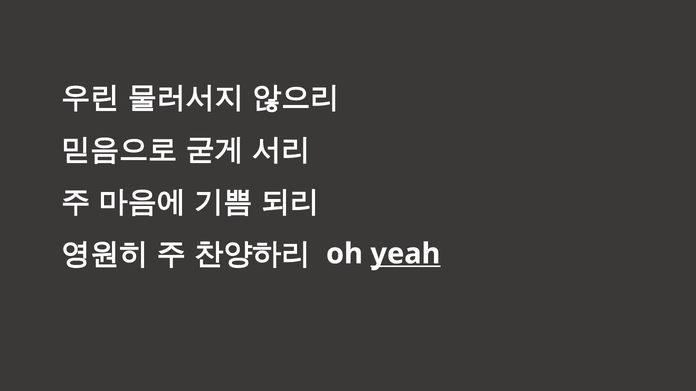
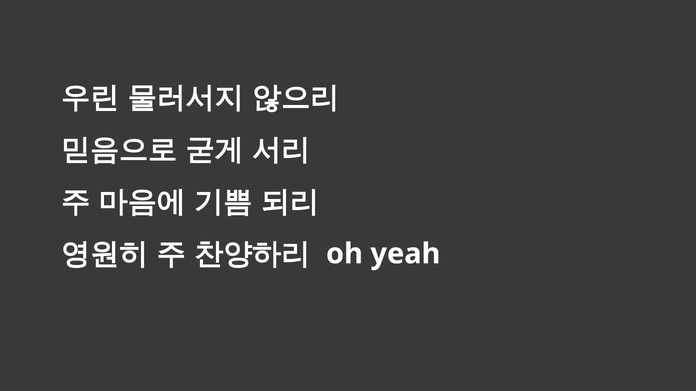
yeah underline: present -> none (405, 254)
